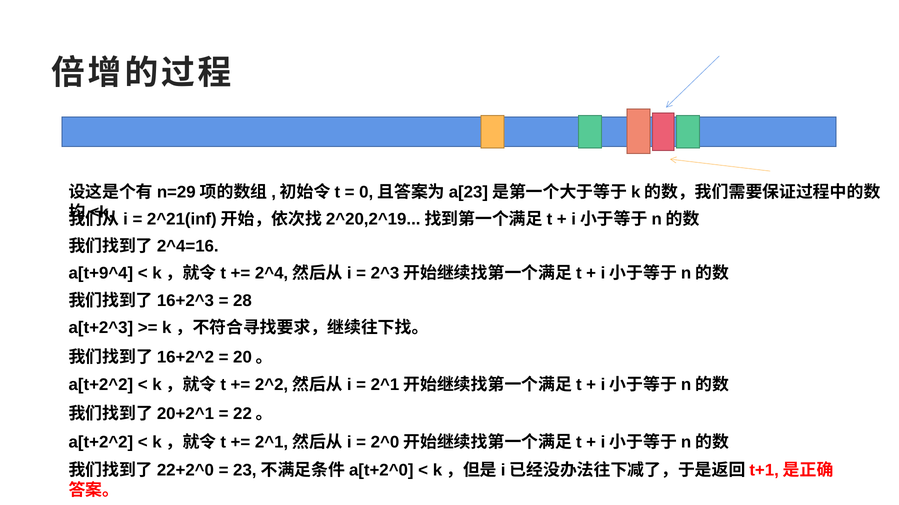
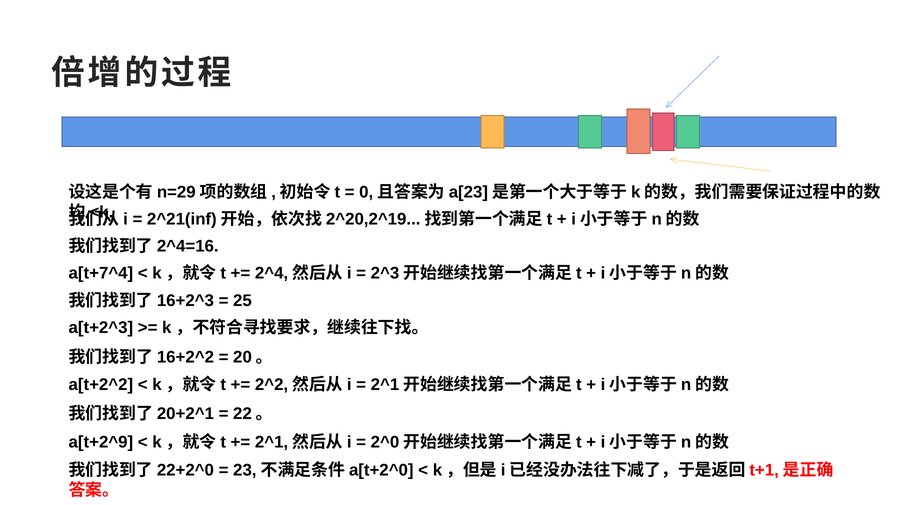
a[t+9^4: a[t+9^4 -> a[t+7^4 (101, 274)
28: 28 -> 25 (242, 301)
a[t+2^2: a[t+2^2 -> a[t+2^9 (101, 443)
